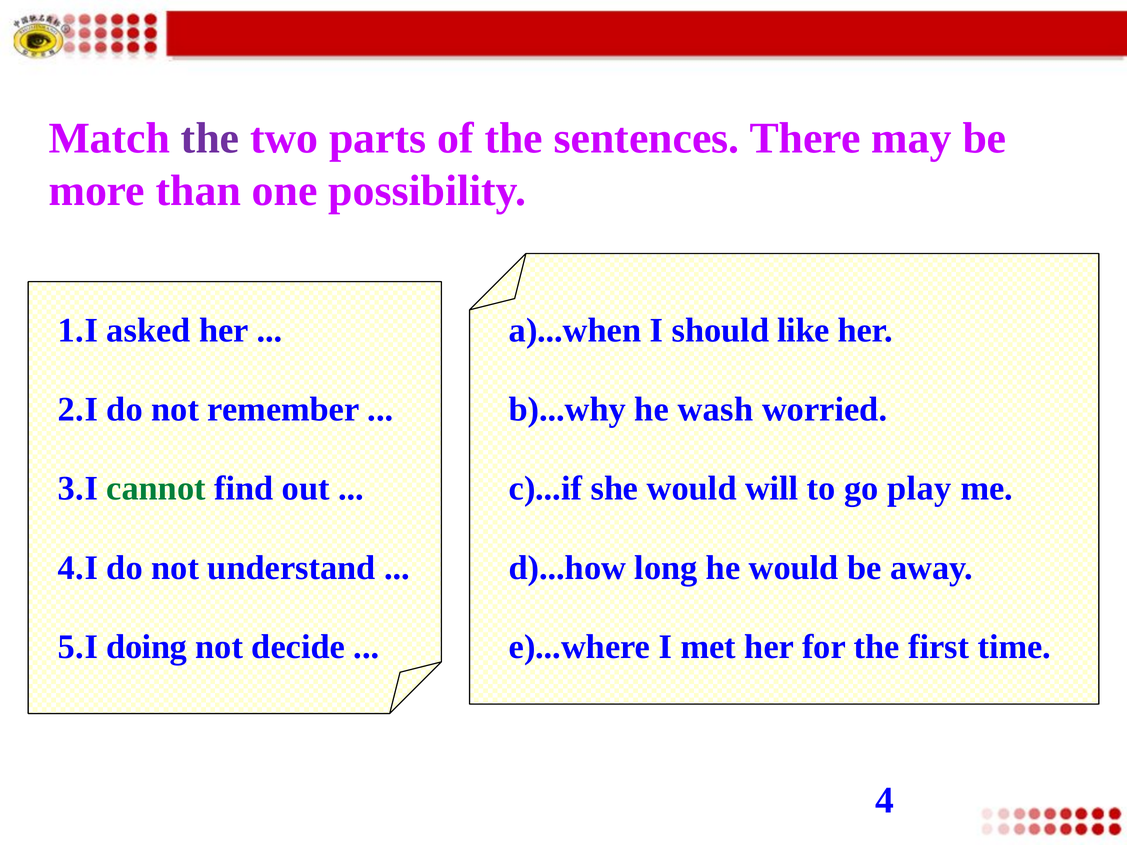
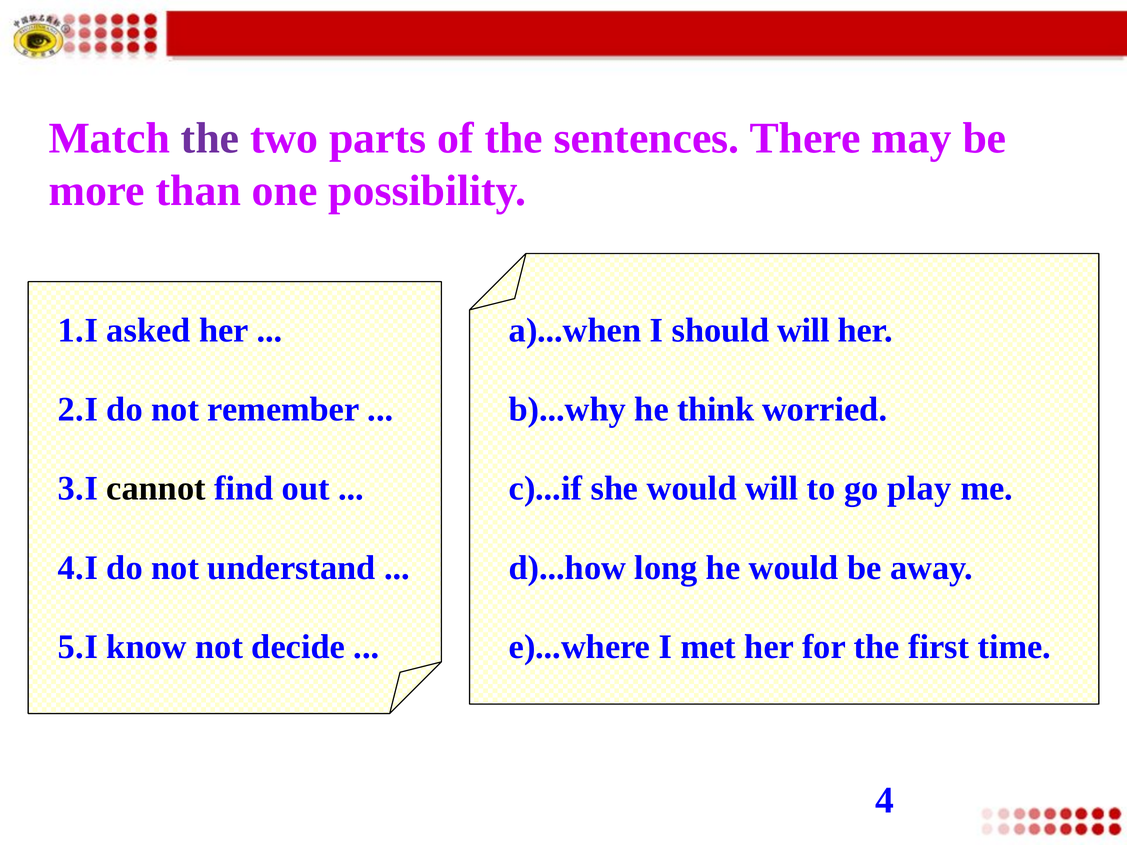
should like: like -> will (804, 330)
wash: wash -> think (716, 410)
cannot colour: green -> black (156, 489)
doing: doing -> know (147, 647)
